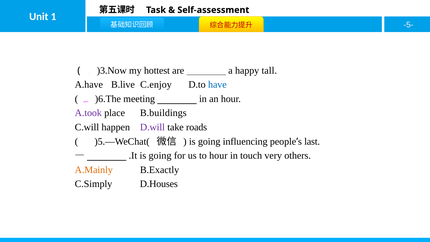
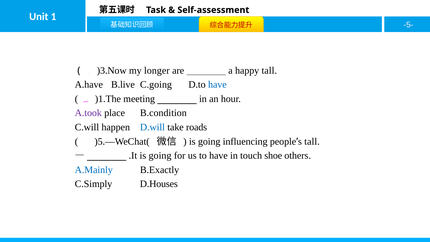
hottest: hottest -> longer (157, 70)
C.enjoy: C.enjoy -> C.going (156, 85)
)6.The: )6.The -> )1.The (108, 99)
B.buildings: B.buildings -> B.condition (163, 113)
D.will colour: purple -> blue (152, 127)
last: last -> tall (312, 141)
to hour: hour -> have (218, 156)
very: very -> shoe (273, 156)
A.Mainly colour: orange -> blue (94, 170)
